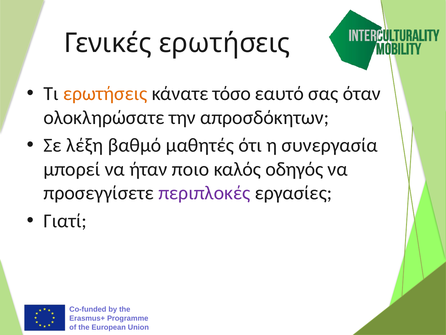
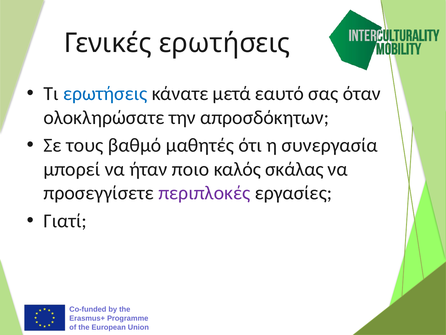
ερωτήσεις colour: orange -> blue (105, 94)
τόσο: τόσο -> μετά (232, 94)
λέξη: λέξη -> τους (85, 145)
οδηγός: οδηγός -> σκάλας (294, 169)
